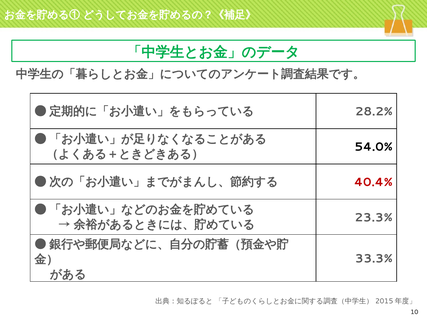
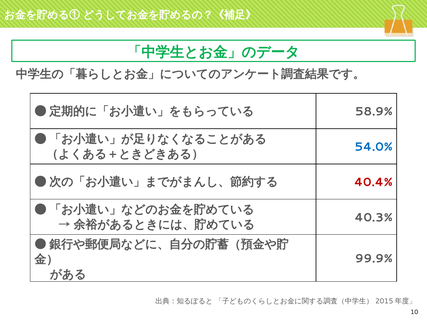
28.2%: 28.2% -> 58.9% (374, 112)
54.0% colour: black -> blue (374, 147)
23.3%: 23.3% -> 40.3% (374, 218)
33.3%: 33.3% -> 99.9% (374, 259)
